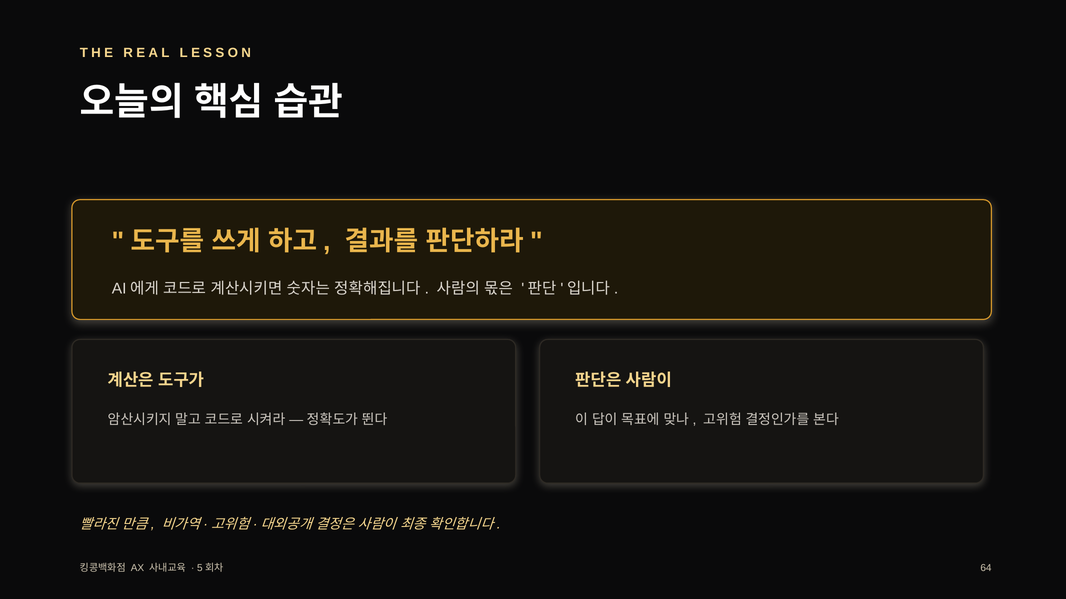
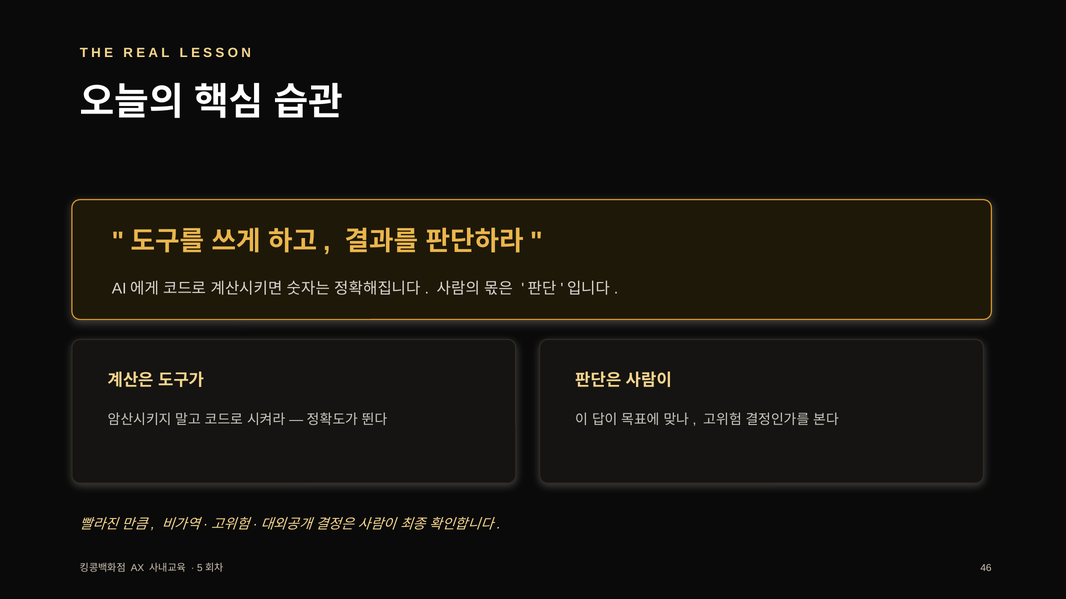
64: 64 -> 46 (986, 568)
